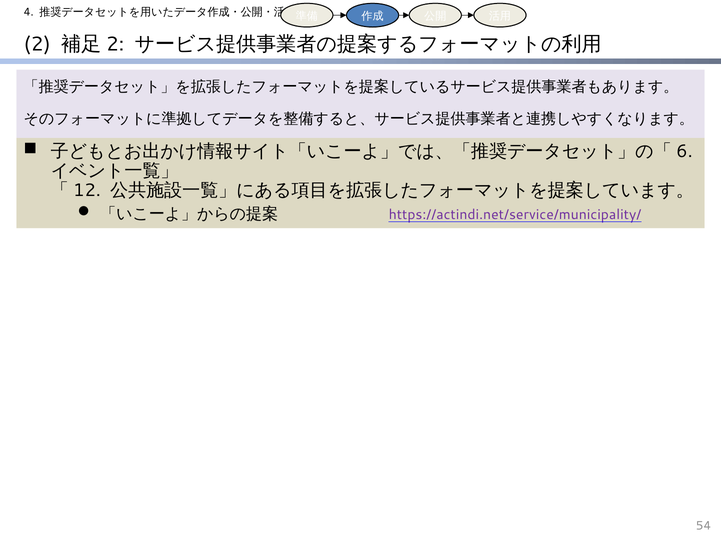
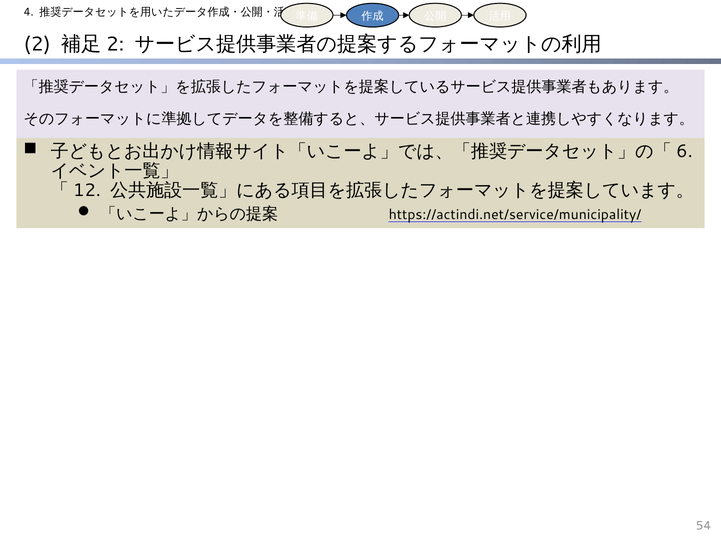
https://actindi.net/service/municipality/ colour: purple -> black (515, 215)
